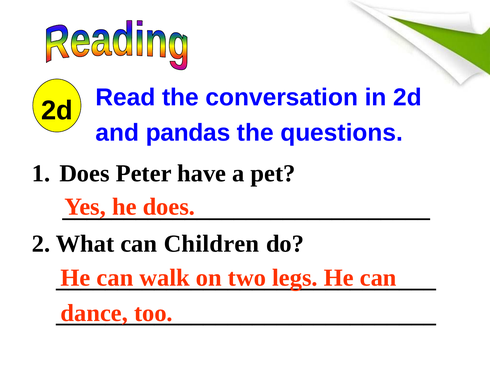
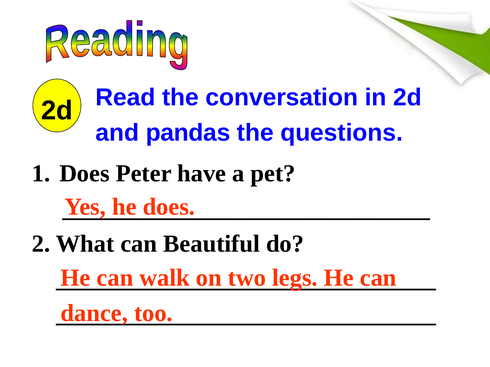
Children: Children -> Beautiful (212, 244)
